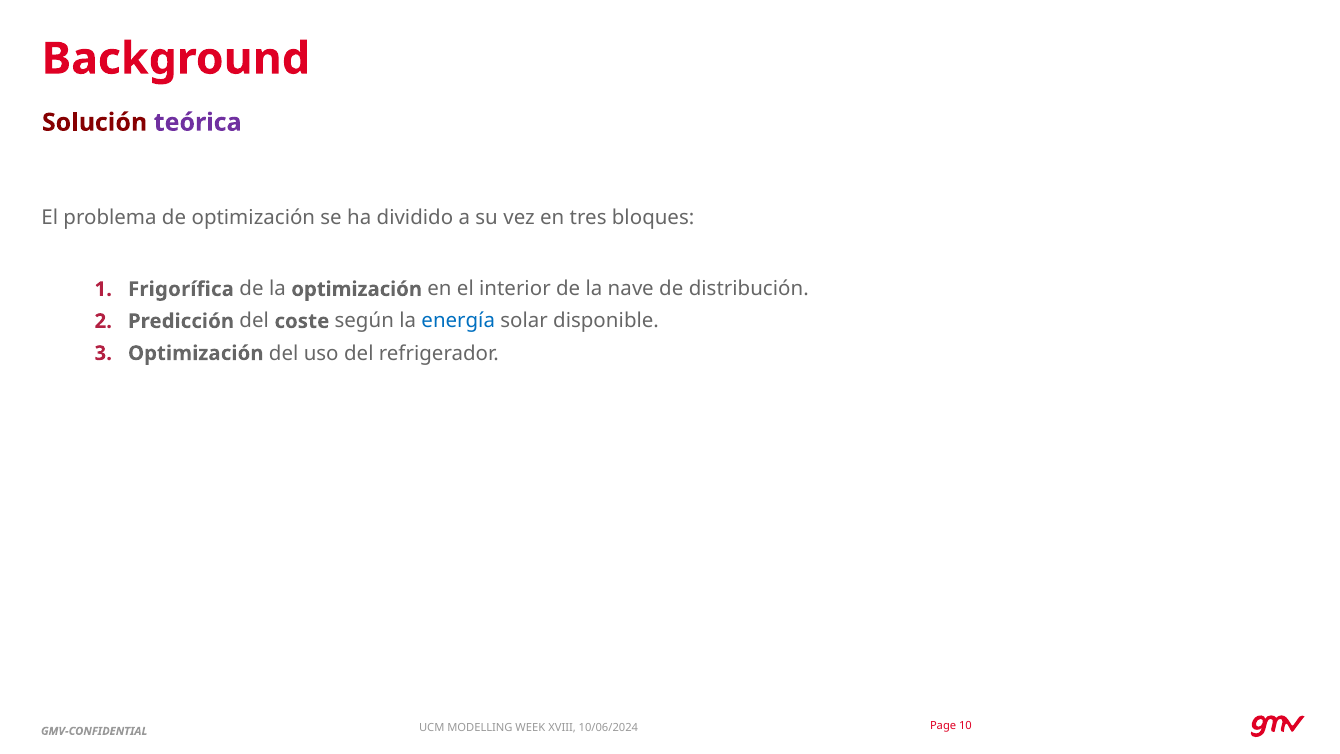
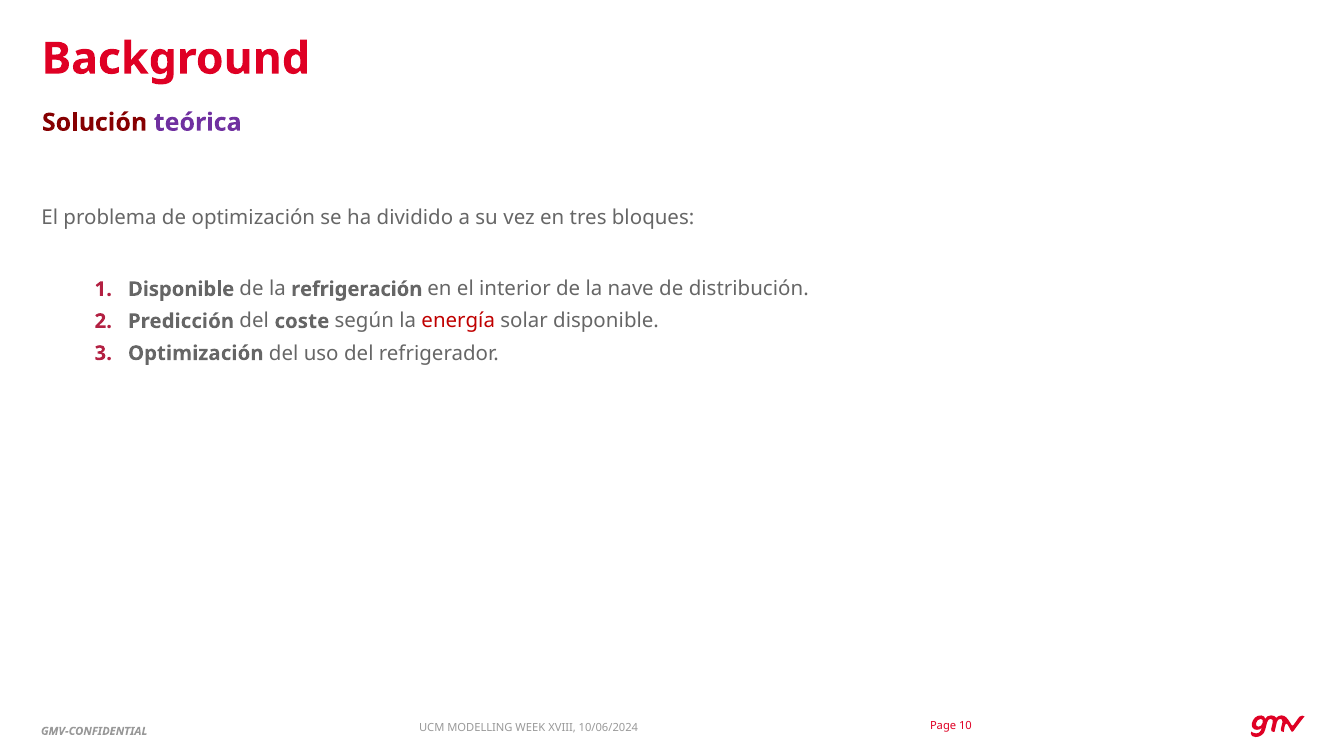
Frigorífica: Frigorífica -> Disponible (181, 289)
la optimización: optimización -> refrigeración (357, 289)
energía colour: blue -> red (458, 321)
